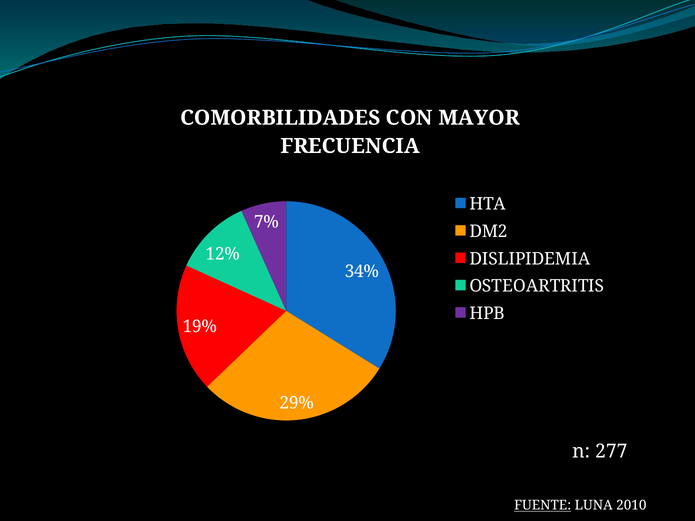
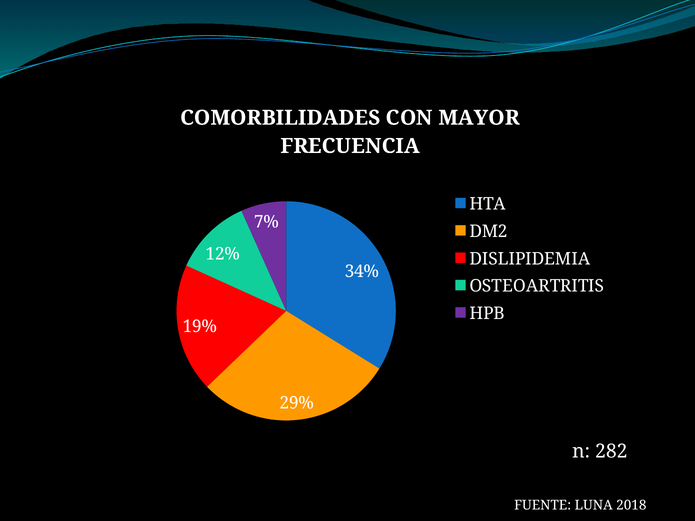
277: 277 -> 282 (611, 452)
FUENTE underline: present -> none (543, 506)
2010: 2010 -> 2018 (631, 506)
